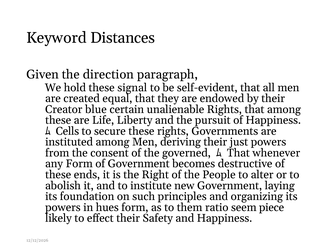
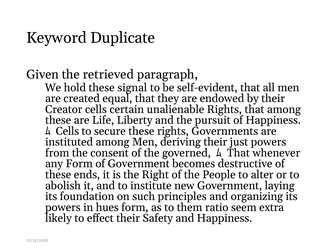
Distances: Distances -> Duplicate (123, 38)
direction: direction -> retrieved (108, 74)
Creator blue: blue -> cells (96, 109)
piece: piece -> extra (272, 207)
